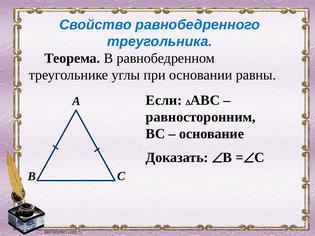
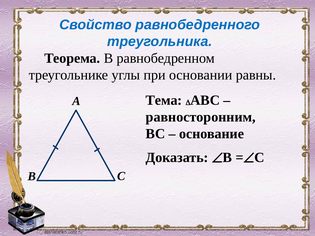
Если: Если -> Тема (164, 100)
